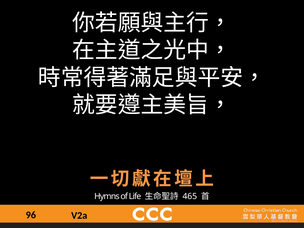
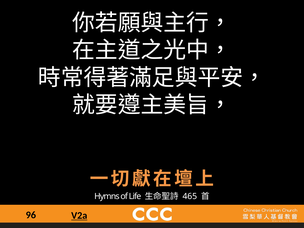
V2a underline: none -> present (79, 216)
